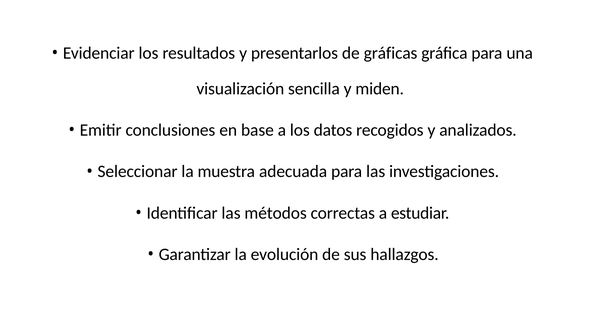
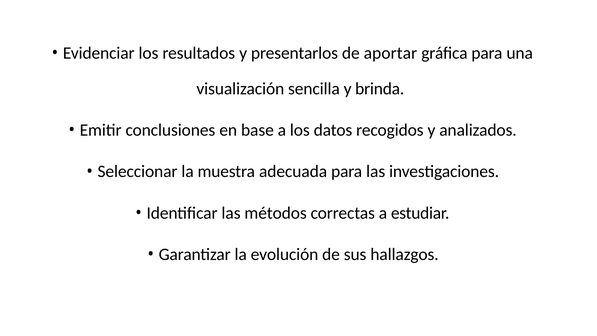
gráficas: gráficas -> aportar (390, 53)
miden: miden -> brinda (380, 89)
